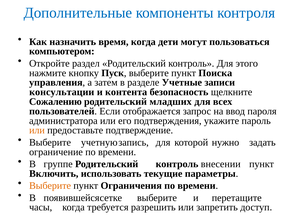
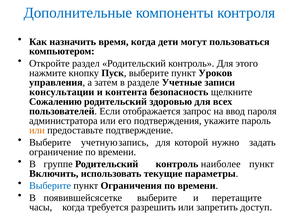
Поиска: Поиска -> Уроков (215, 73)
младших: младших -> здоровью (171, 102)
внесении: внесении -> наиболее (221, 164)
Выберите colour: orange -> blue (50, 186)
